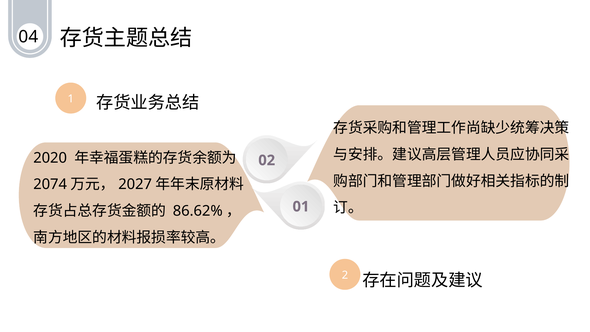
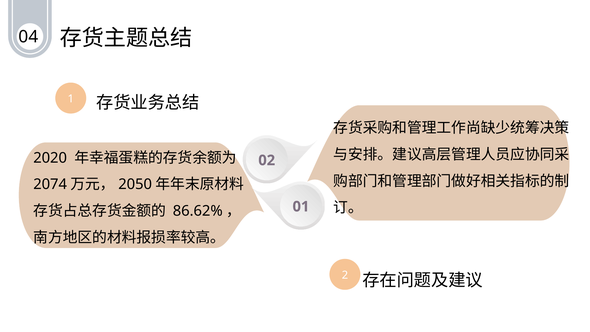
2027: 2027 -> 2050 (135, 184)
